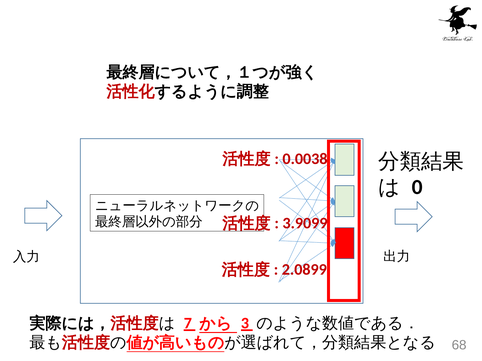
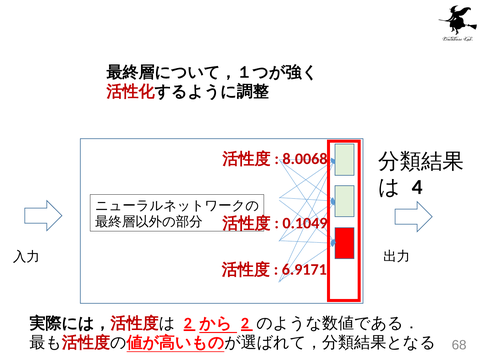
0.0038: 0.0038 -> 8.0068 (305, 159)
0: 0 -> 4 (417, 187)
3.9099: 3.9099 -> 0.1049 (305, 224)
2.0899: 2.0899 -> 6.9171 (304, 270)
7: 7 -> 2 (188, 324)
3: 3 -> 2 (245, 324)
